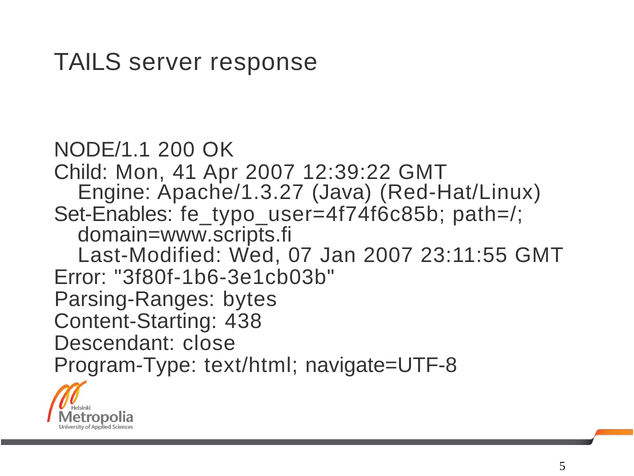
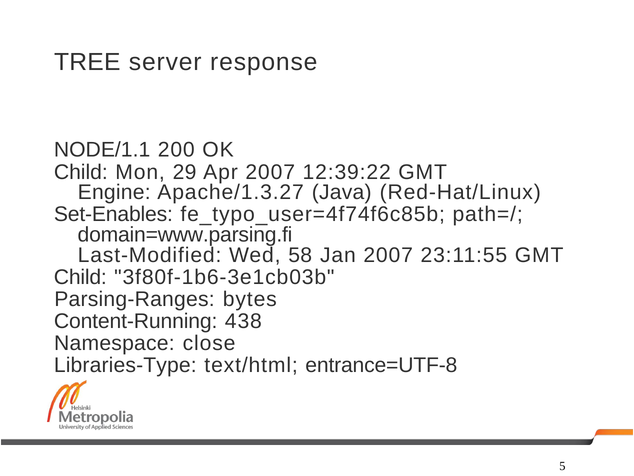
TAILS: TAILS -> TREE (87, 62)
41: 41 -> 29 (185, 172)
domain=www.scripts.fi: domain=www.scripts.fi -> domain=www.parsing.fi (185, 234)
07: 07 -> 58 (300, 255)
Error: Error -> Child (80, 277)
Content-Starting: Content-Starting -> Content-Running (136, 321)
Descendant: Descendant -> Namespace (114, 343)
Program-Type: Program-Type -> Libraries-Type (125, 365)
navigate=UTF-8: navigate=UTF-8 -> entrance=UTF-8 (381, 365)
